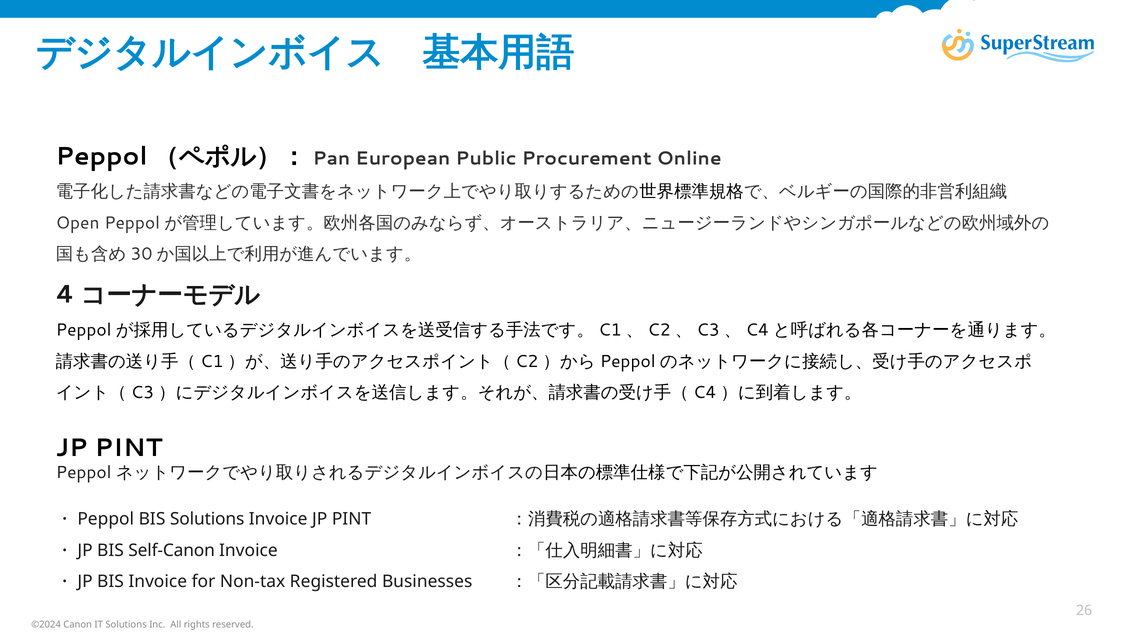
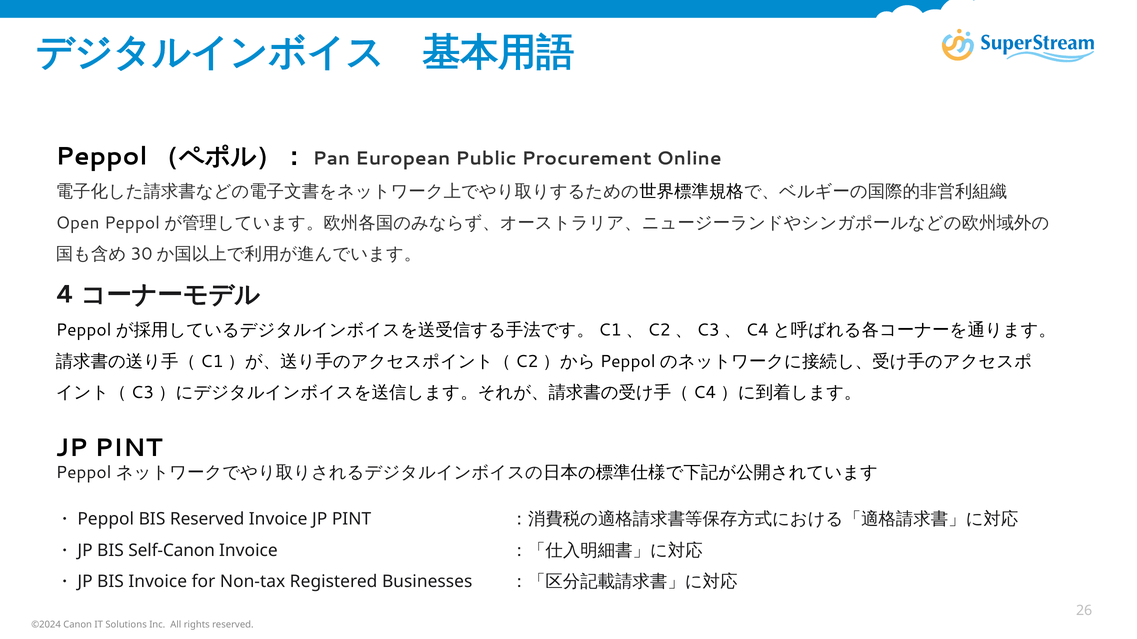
BIS Solutions: Solutions -> Reserved (207, 520)
